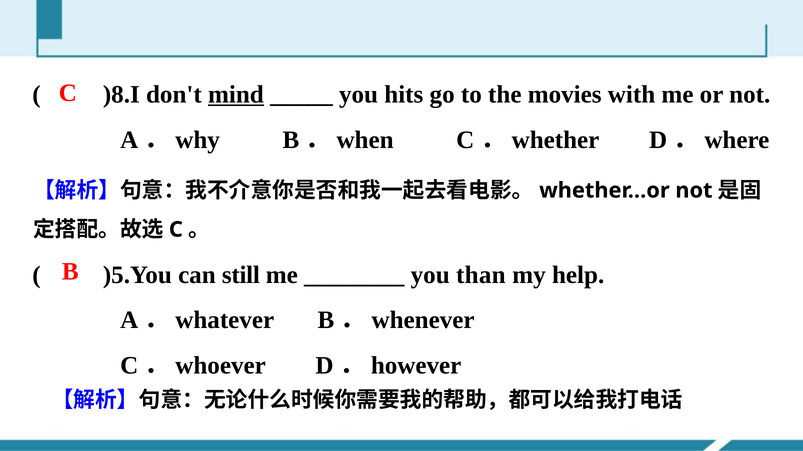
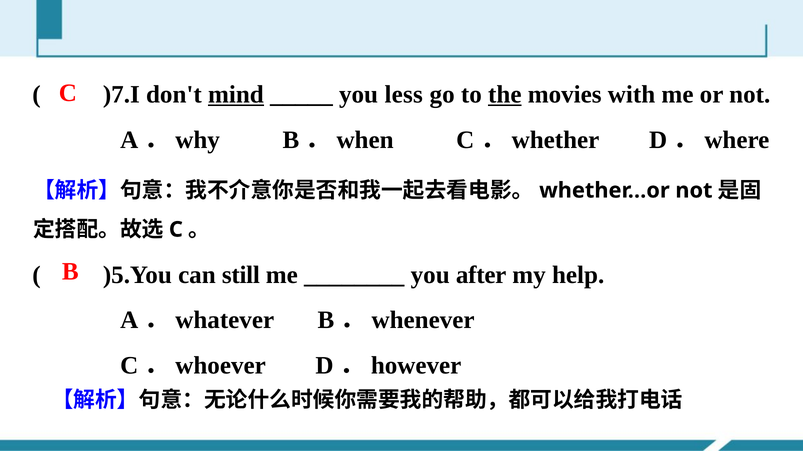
)8.I: )8.I -> )7.I (121, 95)
hits: hits -> less (404, 95)
the underline: none -> present (505, 95)
than: than -> after (481, 276)
